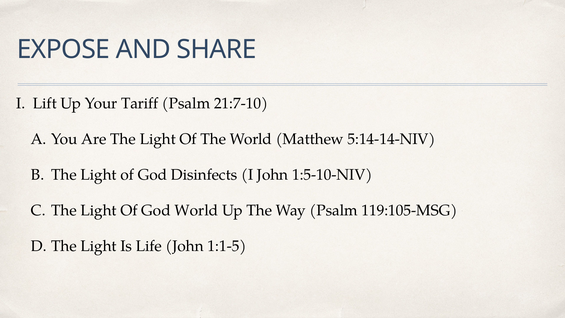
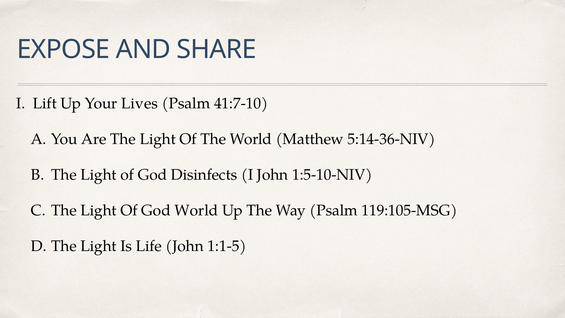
Tariff: Tariff -> Lives (140, 103)
21:7-10: 21:7-10 -> 41:7-10 (241, 103)
5:14-14-NIV: 5:14-14-NIV -> 5:14-36-NIV (392, 139)
